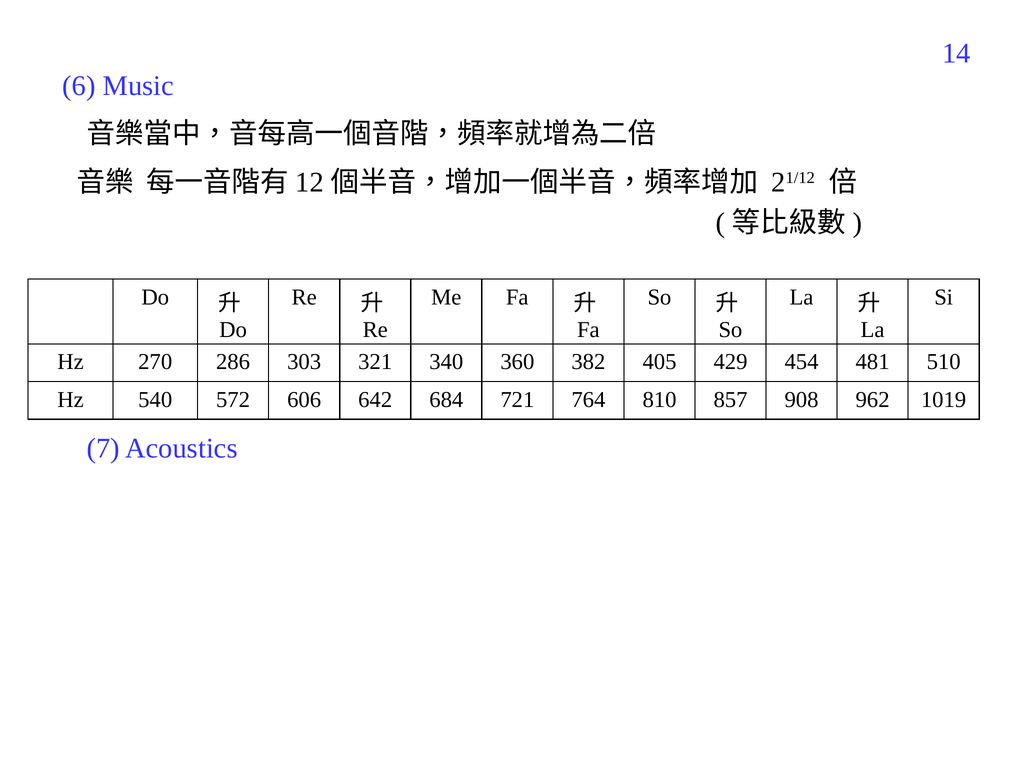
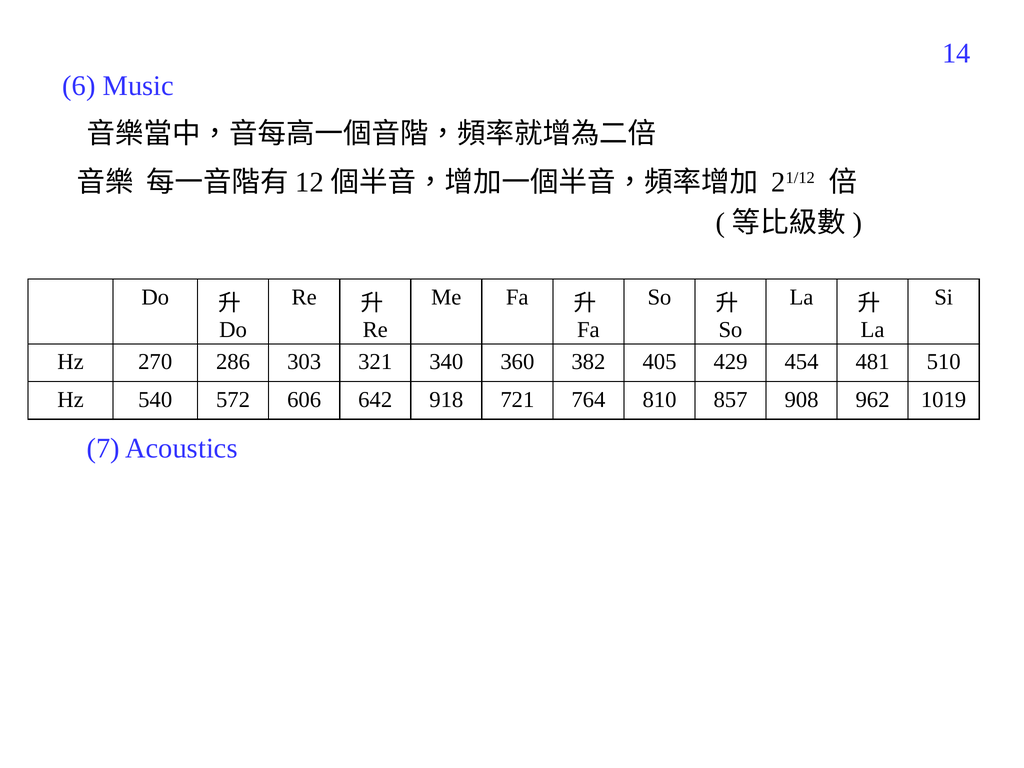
684: 684 -> 918 (446, 400)
